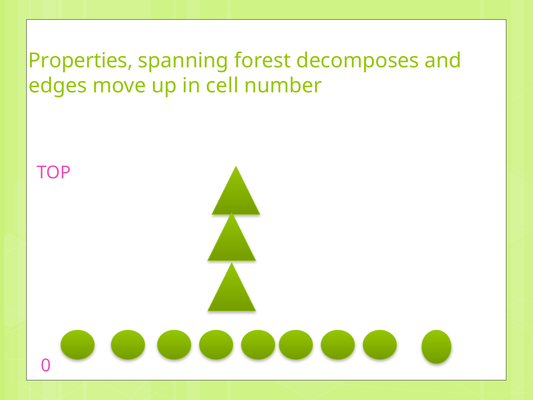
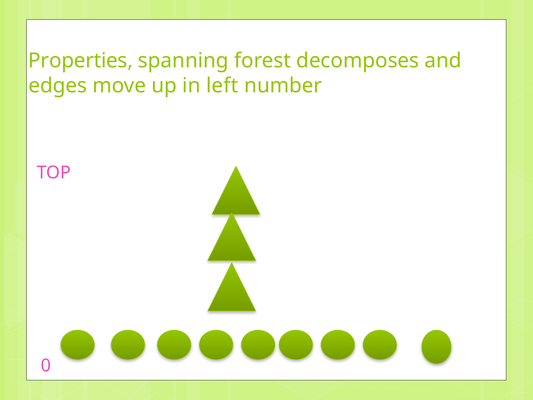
cell: cell -> left (222, 85)
